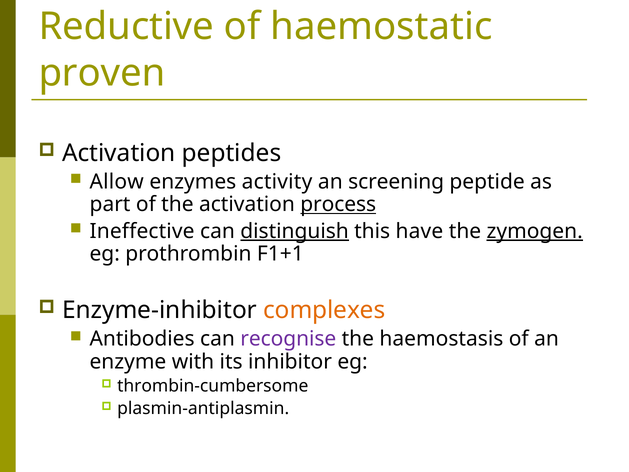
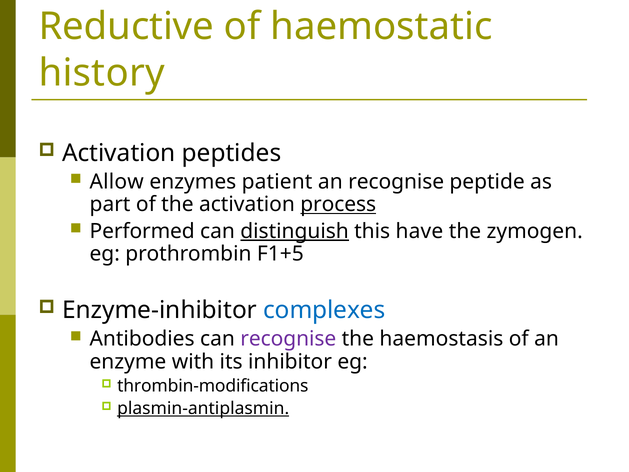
proven: proven -> history (102, 73)
activity: activity -> patient (277, 182)
an screening: screening -> recognise (396, 182)
Ineffective: Ineffective -> Performed (142, 231)
zymogen underline: present -> none (535, 231)
F1+1: F1+1 -> F1+5 (280, 254)
complexes colour: orange -> blue (324, 310)
thrombin-cumbersome: thrombin-cumbersome -> thrombin-modifications (213, 386)
plasmin-antiplasmin underline: none -> present (203, 408)
